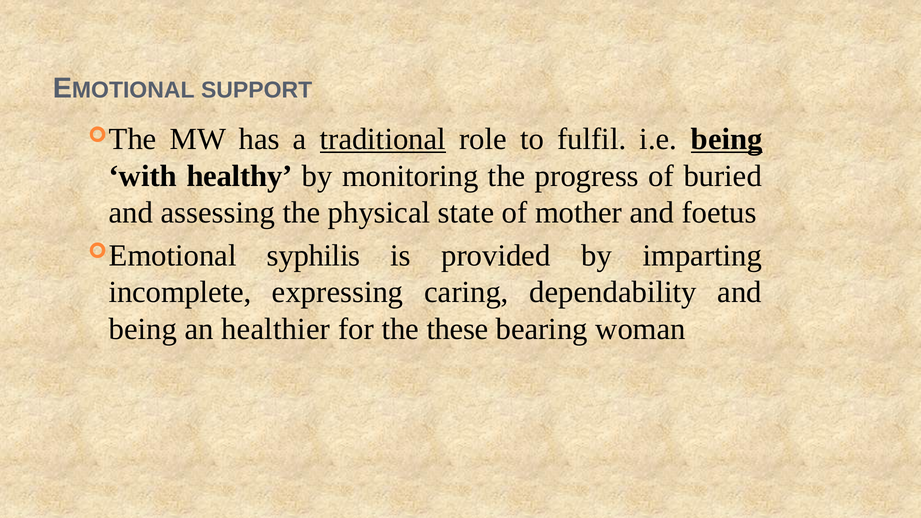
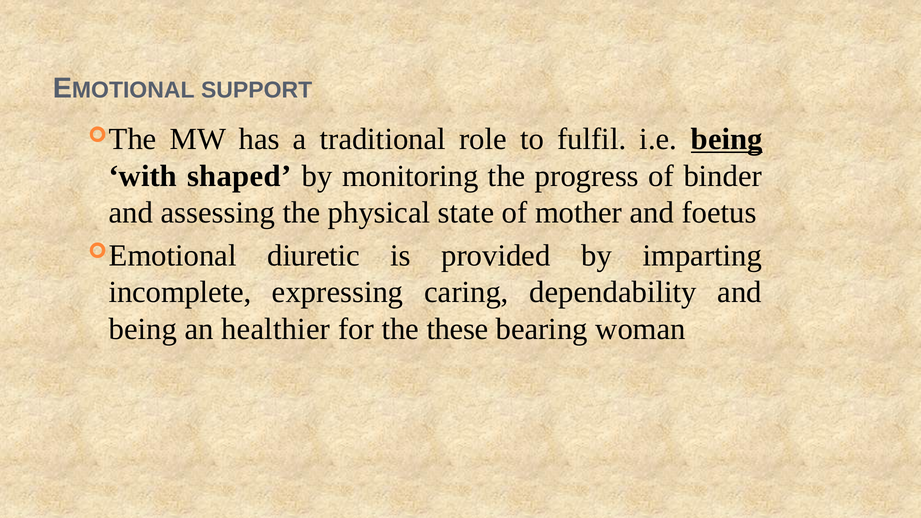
traditional underline: present -> none (383, 139)
healthy: healthy -> shaped (239, 176)
buried: buried -> binder (723, 176)
syphilis: syphilis -> diuretic (314, 256)
